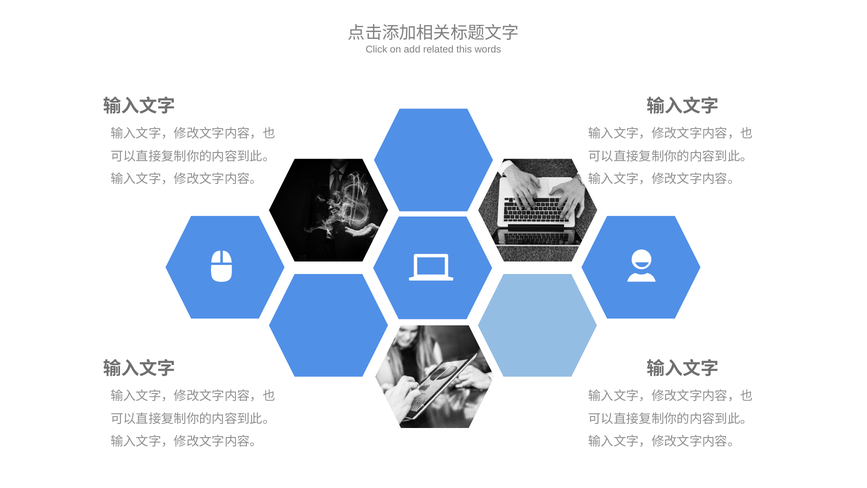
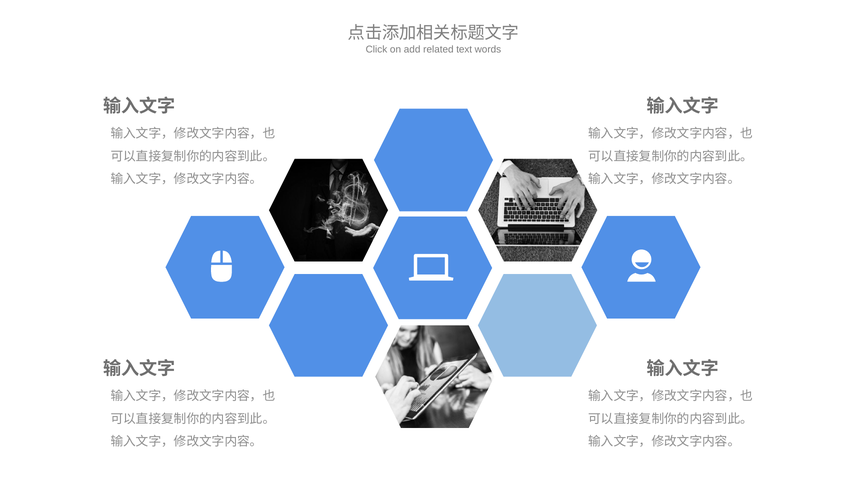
this: this -> text (464, 49)
